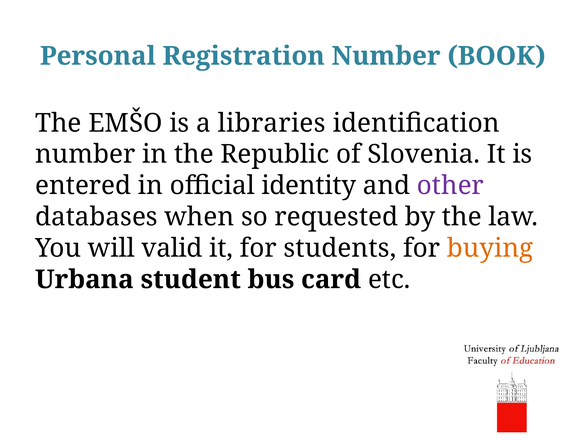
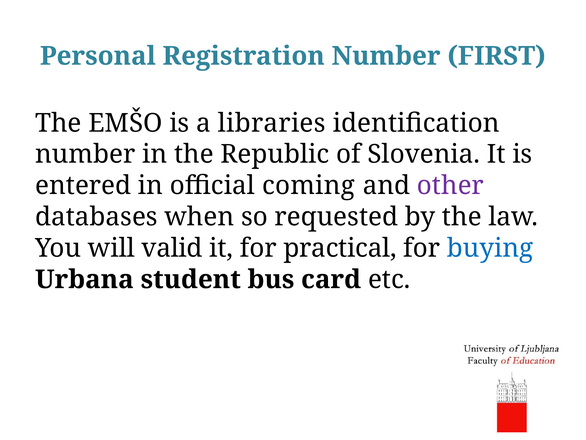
BOOK: BOOK -> FIRST (497, 56)
identity: identity -> coming (309, 185)
students: students -> practical (340, 248)
buying colour: orange -> blue (490, 248)
